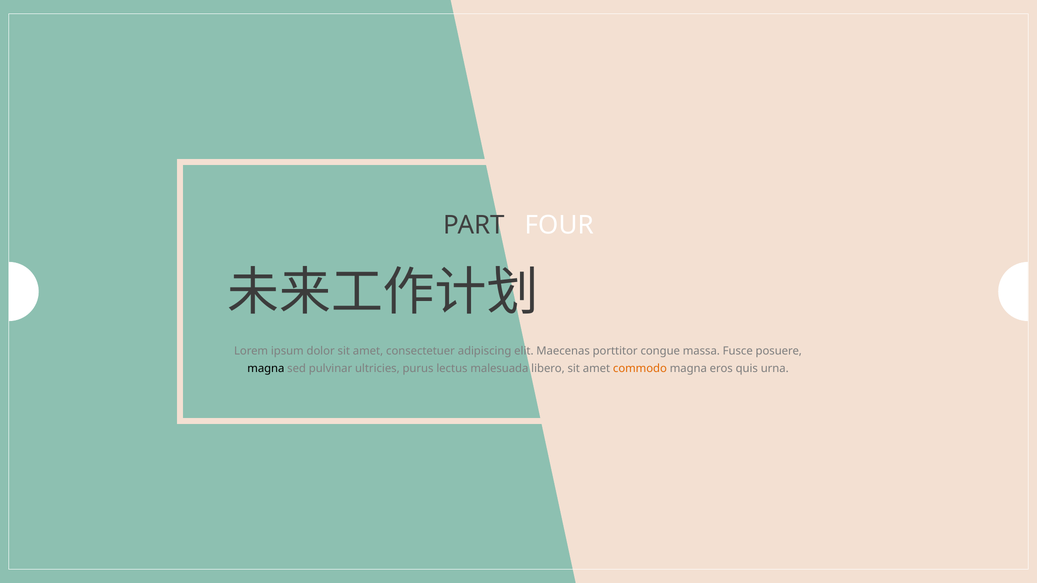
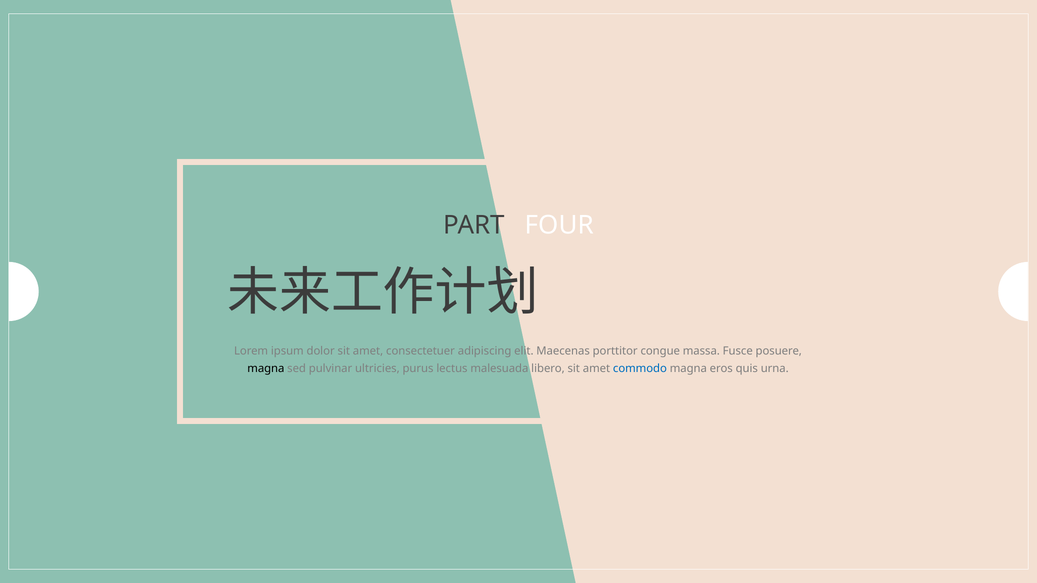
commodo colour: orange -> blue (640, 369)
